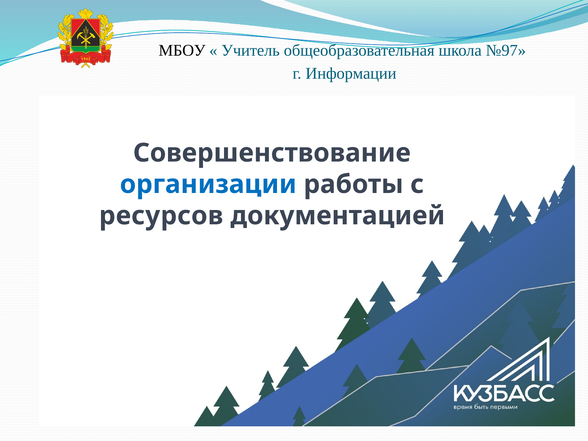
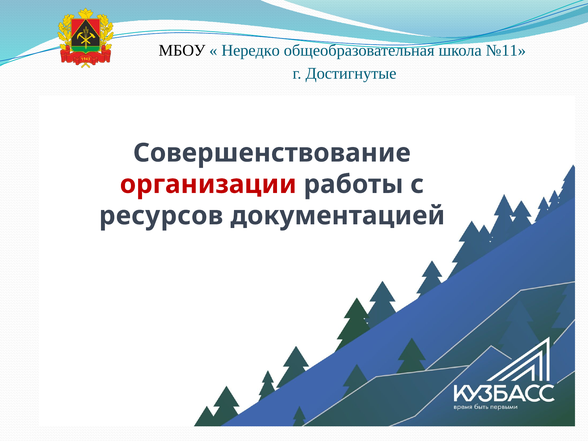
Учитель: Учитель -> Нередко (251, 51)
№97: №97 -> №11 (506, 51)
Информации: Информации -> Достигнутые (351, 73)
организации colour: blue -> red (208, 184)
